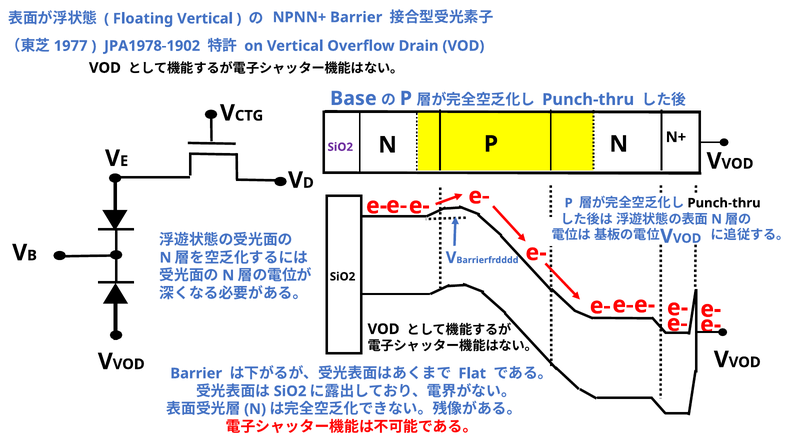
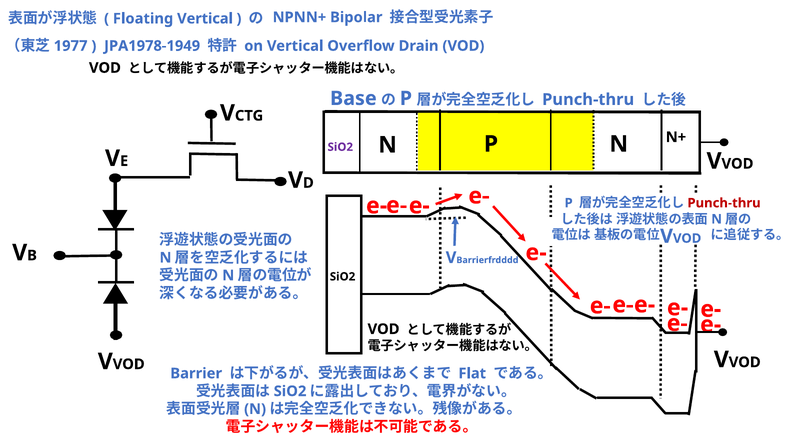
NPNN+ Barrier: Barrier -> Bipolar (356, 17)
JPA1978-1902: JPA1978-1902 -> JPA1978-1949 (152, 46)
Punch-thru colour: black -> red (724, 203)
